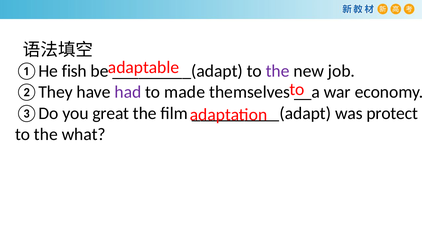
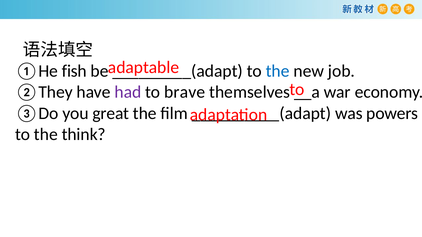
the colour: purple -> blue (278, 71)
made: made -> brave (185, 92)
protect: protect -> powers (392, 113)
what: what -> think (84, 135)
